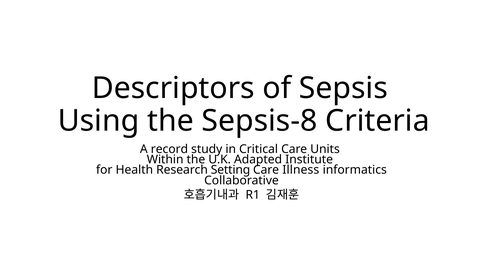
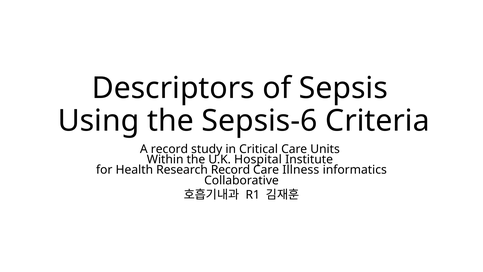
Sepsis-8: Sepsis-8 -> Sepsis-6 (260, 121)
Adapted: Adapted -> Hospital (258, 159)
Research Setting: Setting -> Record (231, 170)
